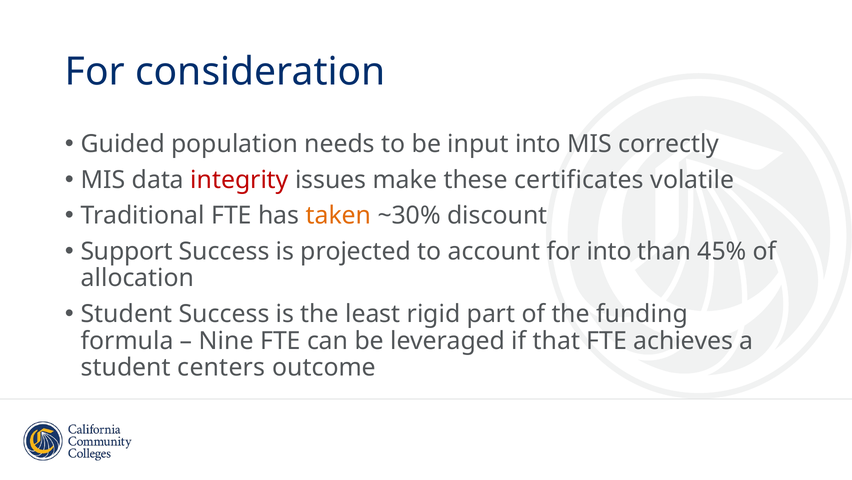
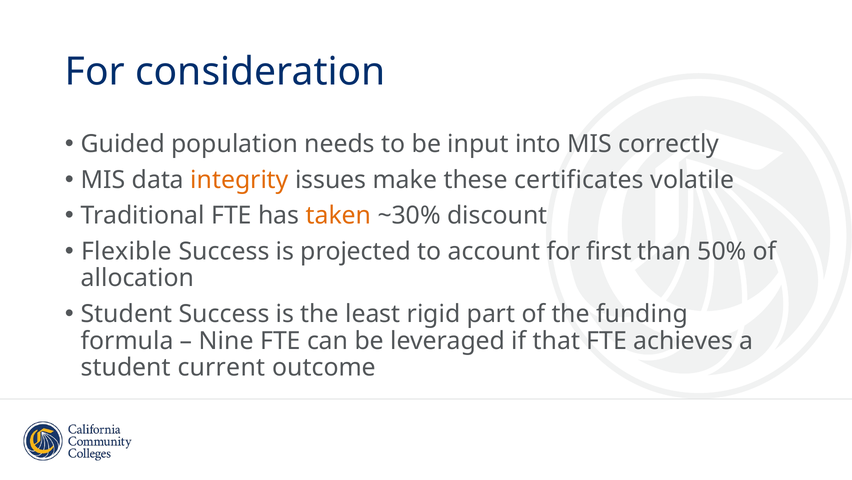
integrity colour: red -> orange (239, 180)
Support: Support -> Flexible (127, 251)
for into: into -> first (609, 251)
45%: 45% -> 50% (722, 251)
centers: centers -> current (221, 367)
